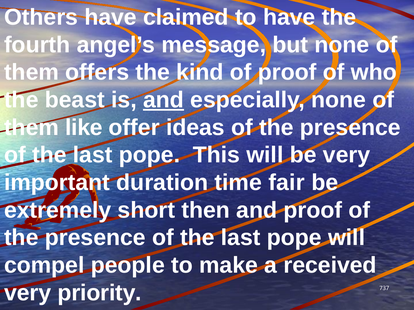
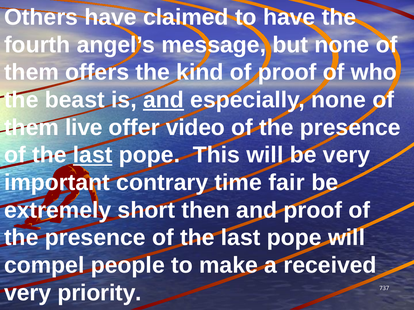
like: like -> live (84, 128)
ideas: ideas -> video (195, 128)
last underline: none -> present (93, 155)
duration: duration -> contrary (162, 183)
